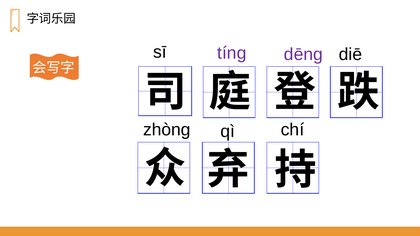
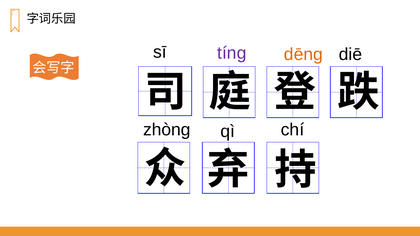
dēnɡ colour: purple -> orange (303, 54)
